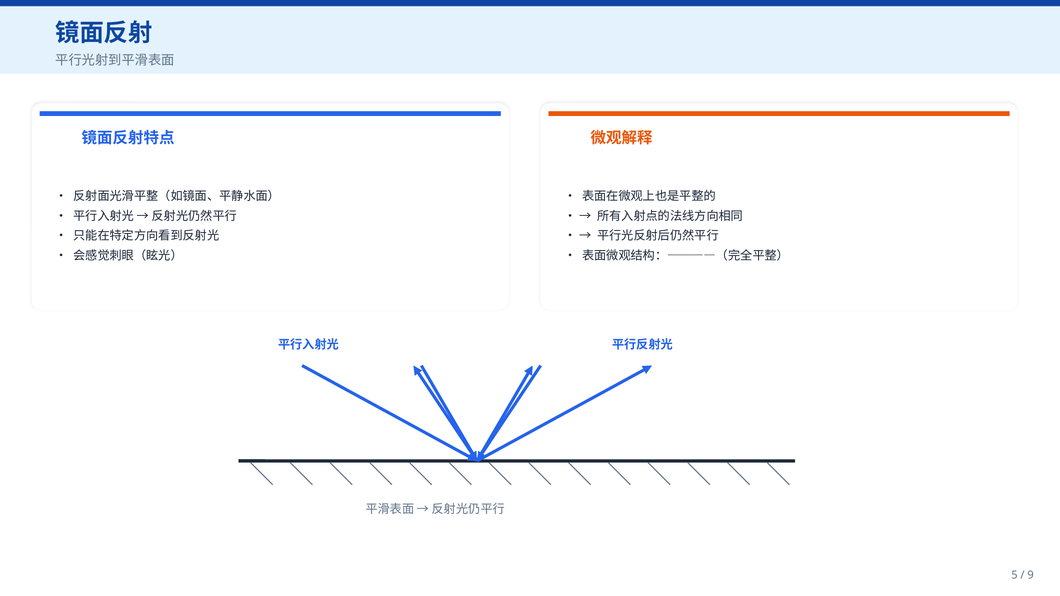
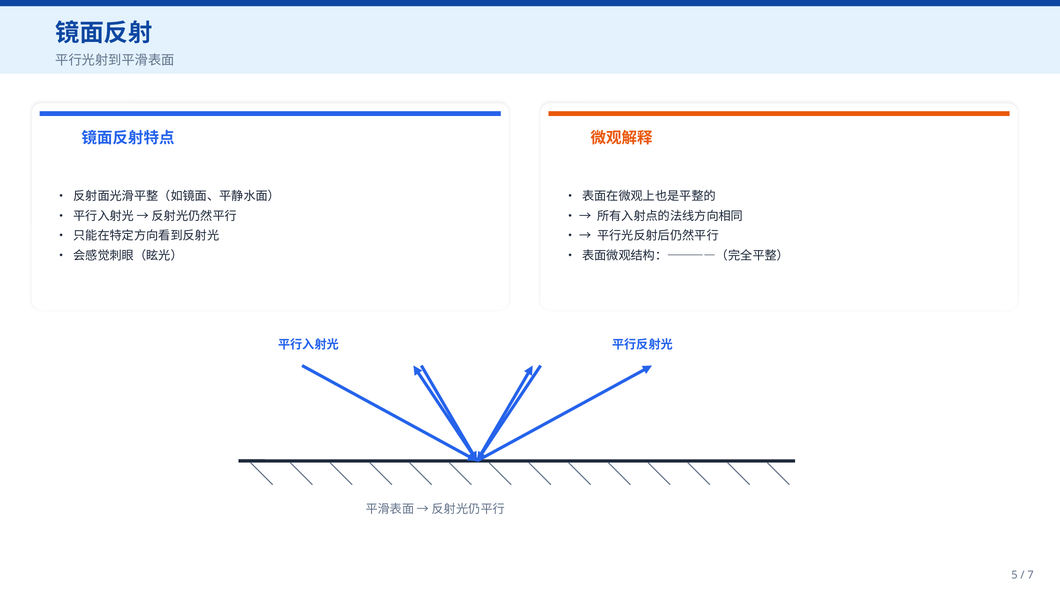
9: 9 -> 7 (1031, 575)
